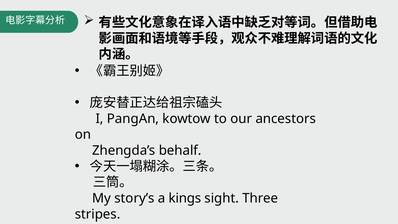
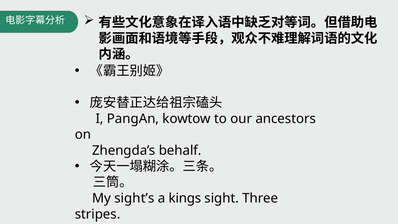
story’s: story’s -> sight’s (134, 198)
